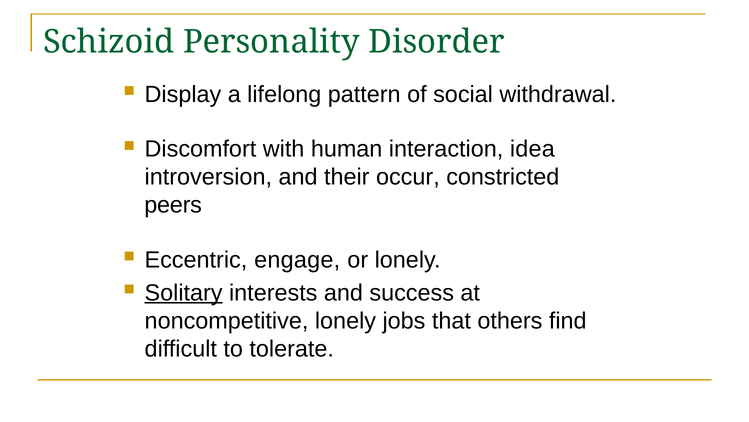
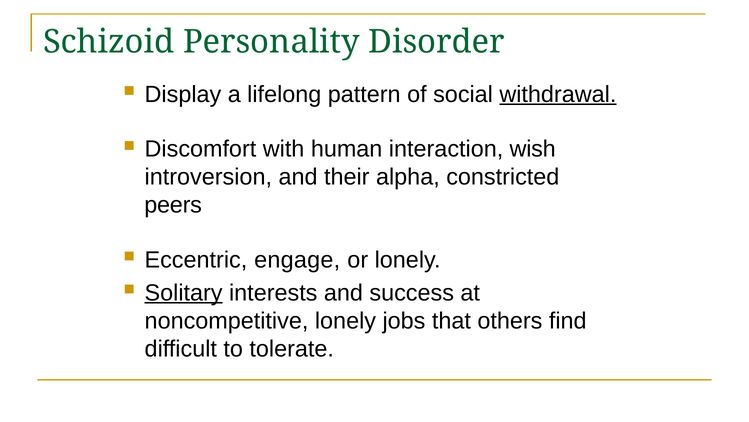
withdrawal underline: none -> present (558, 94)
idea: idea -> wish (533, 149)
occur: occur -> alpha (408, 177)
